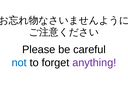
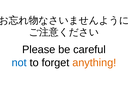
anything colour: purple -> orange (94, 62)
